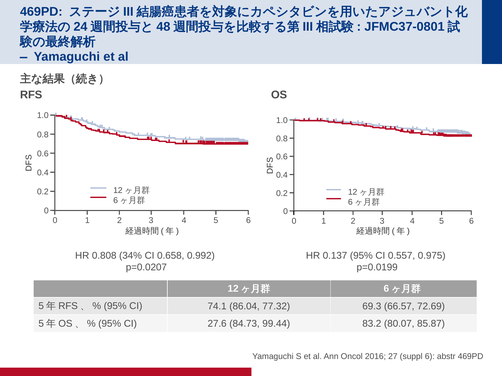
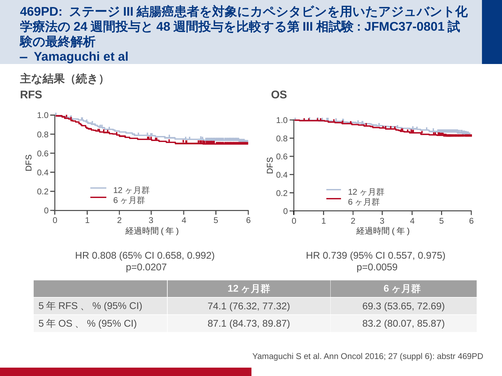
34%: 34% -> 65% (131, 256)
0.137: 0.137 -> 0.739 (335, 256)
p=0.0199: p=0.0199 -> p=0.0059 (377, 268)
86.04: 86.04 -> 76.32 (245, 307)
66.57: 66.57 -> 53.65 (399, 307)
27.6: 27.6 -> 87.1 (217, 324)
99.44: 99.44 -> 89.87 (276, 324)
